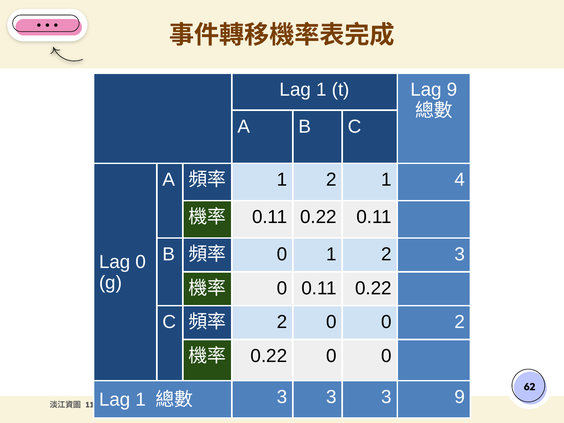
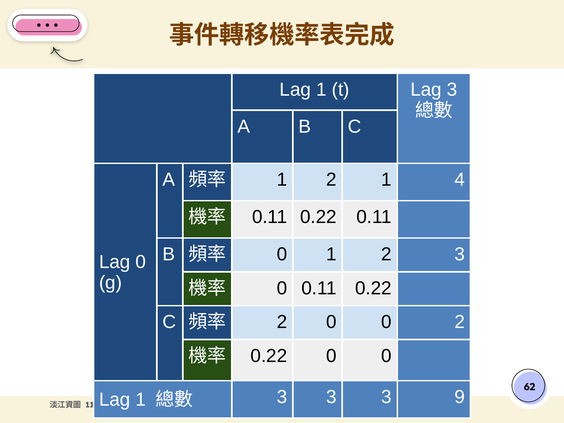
Lag 9: 9 -> 3 (452, 90)
